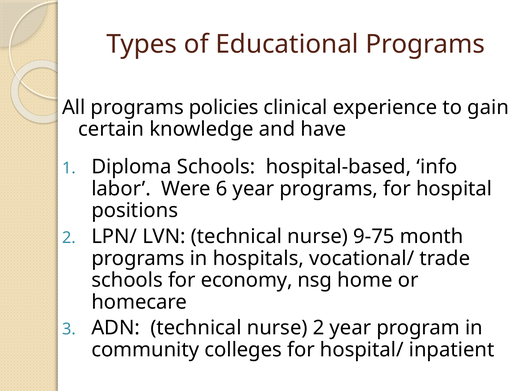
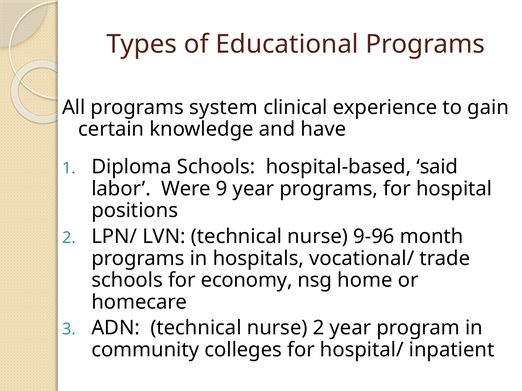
policies: policies -> system (223, 108)
info: info -> said (437, 167)
6: 6 -> 9 (222, 189)
9-75: 9-75 -> 9-96 (374, 237)
